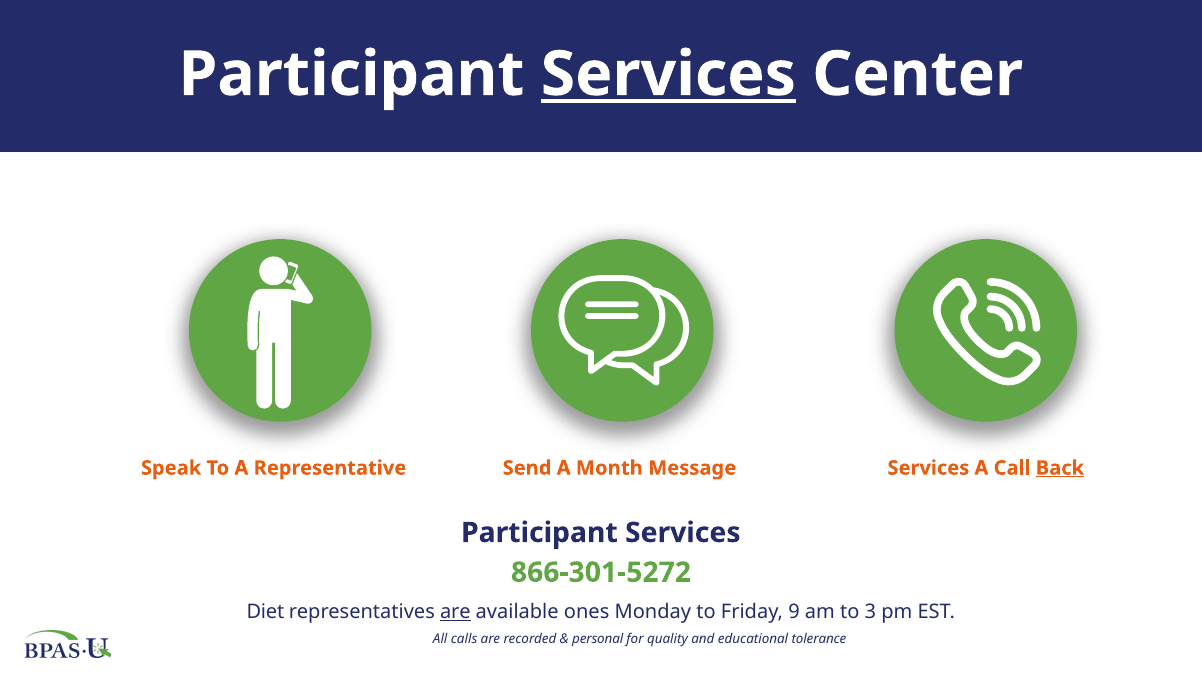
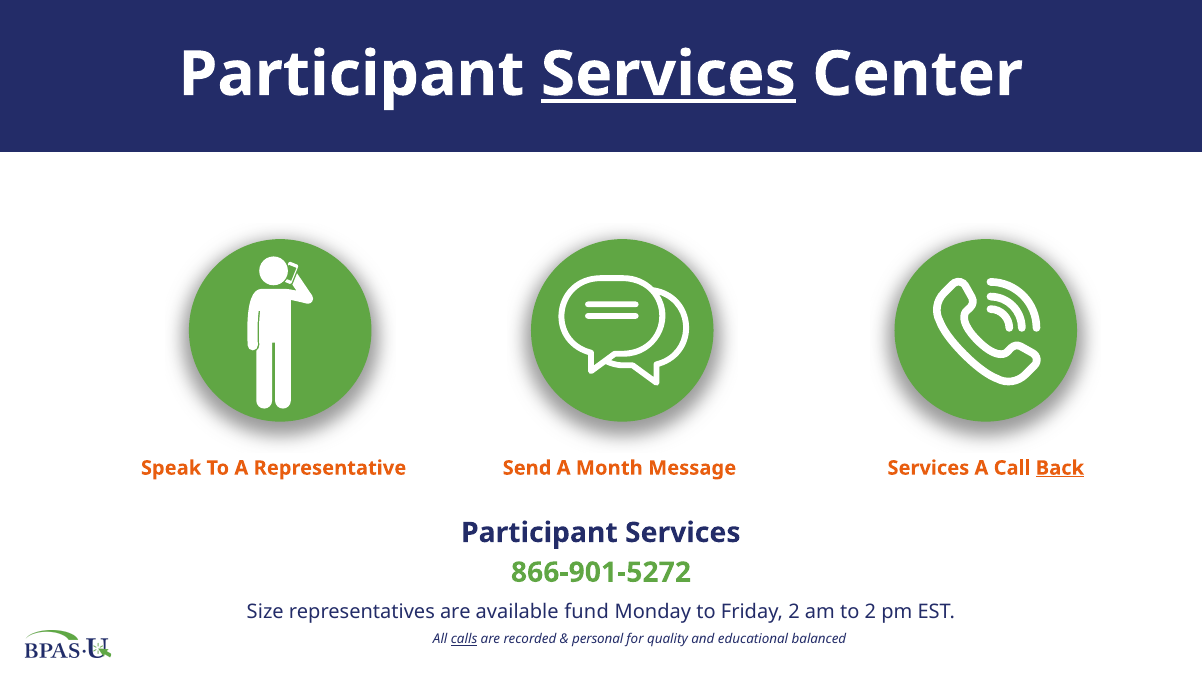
866-301-5272: 866-301-5272 -> 866-901-5272 (601, 573)
Diet: Diet -> Size (265, 612)
are underline: present -> none (455, 612)
ones: ones -> fund (587, 612)
Friday 9: 9 -> 2 (794, 612)
to 3: 3 -> 2 (870, 612)
calls underline: none -> present (464, 639)
tolerance: tolerance -> balanced (819, 639)
